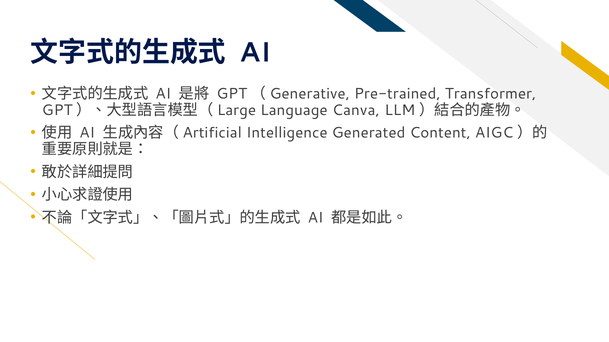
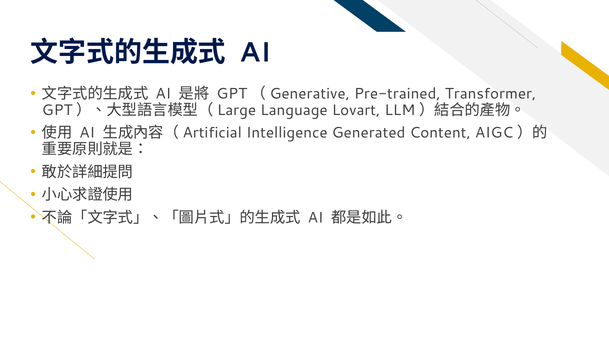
Canva: Canva -> Lovart (356, 110)
